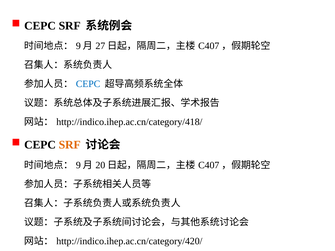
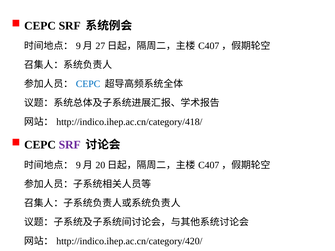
SRF colour: orange -> purple (70, 145)
